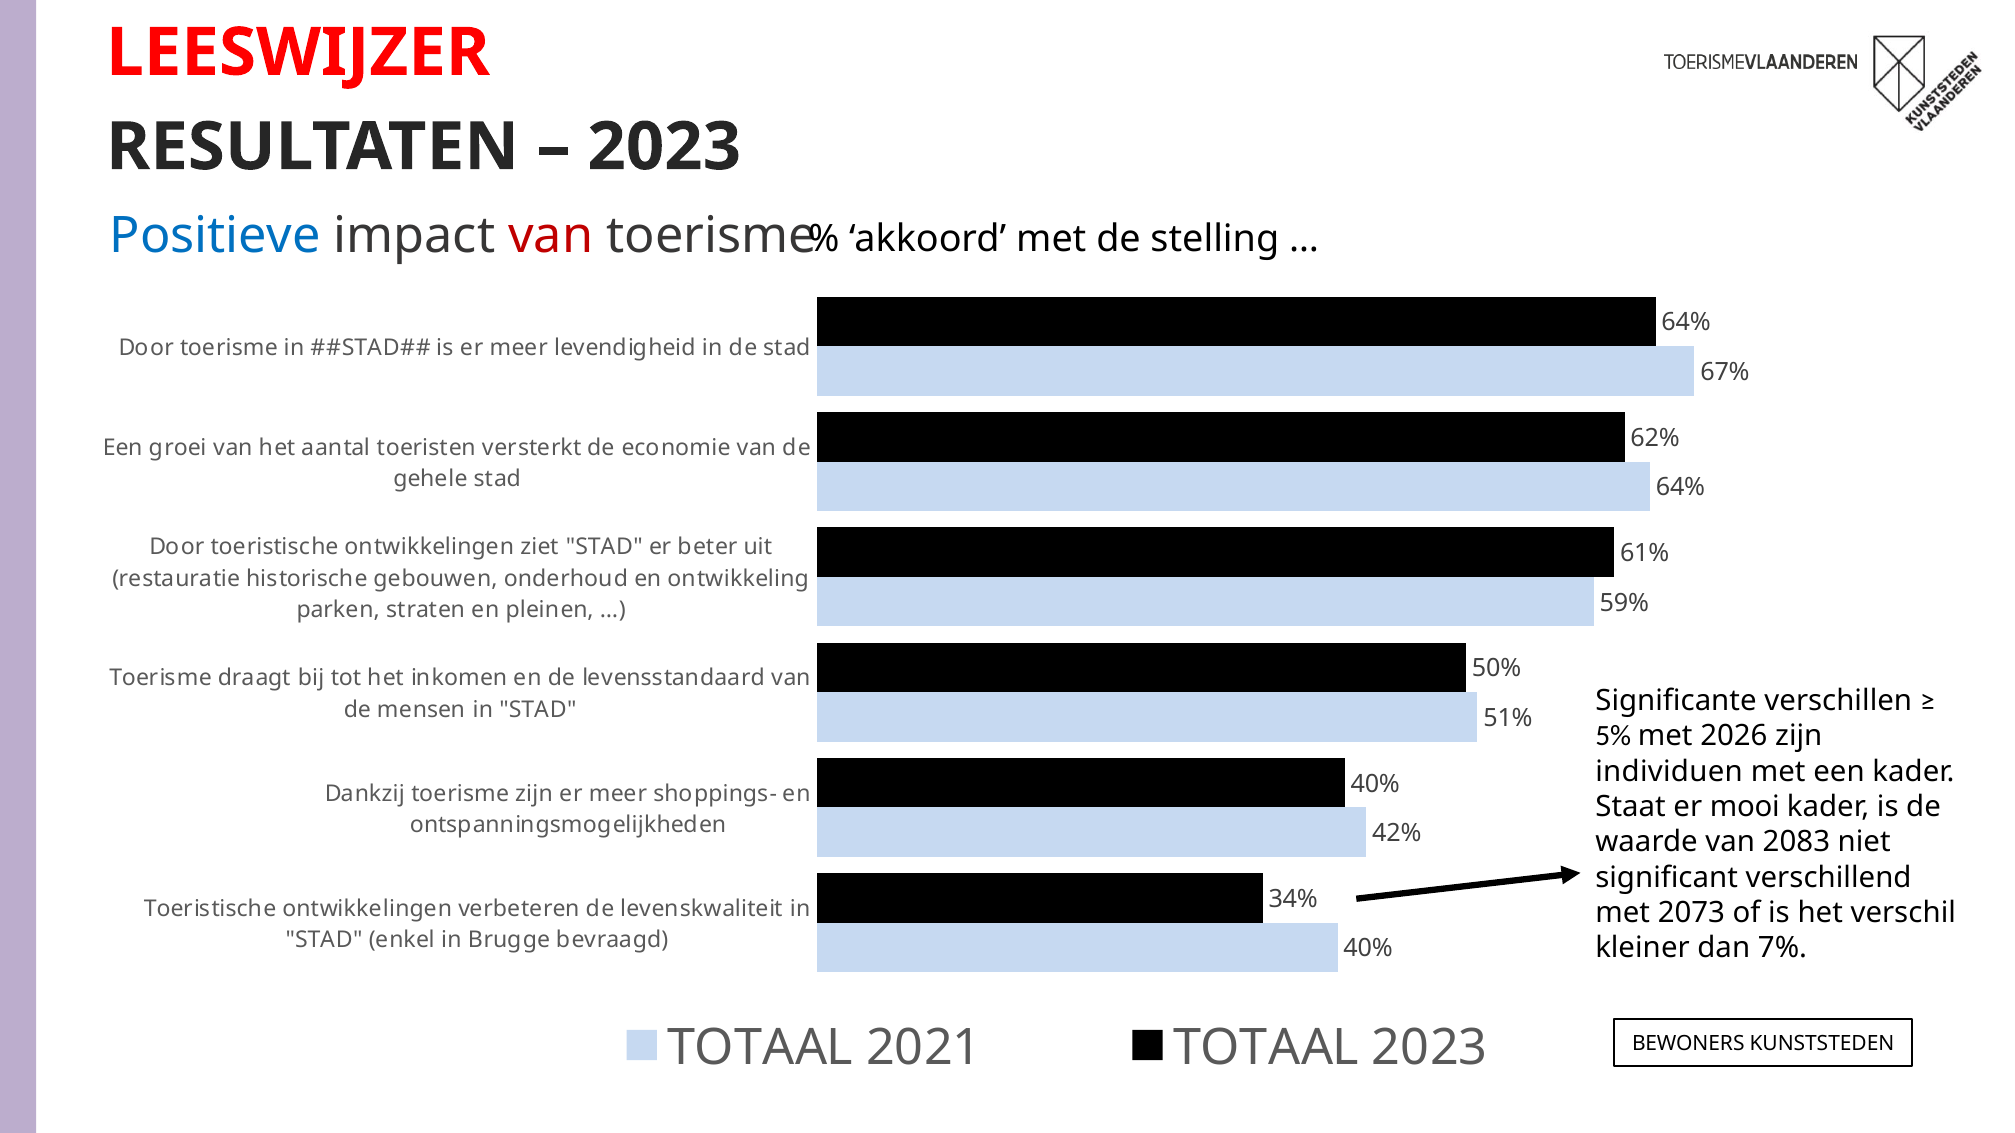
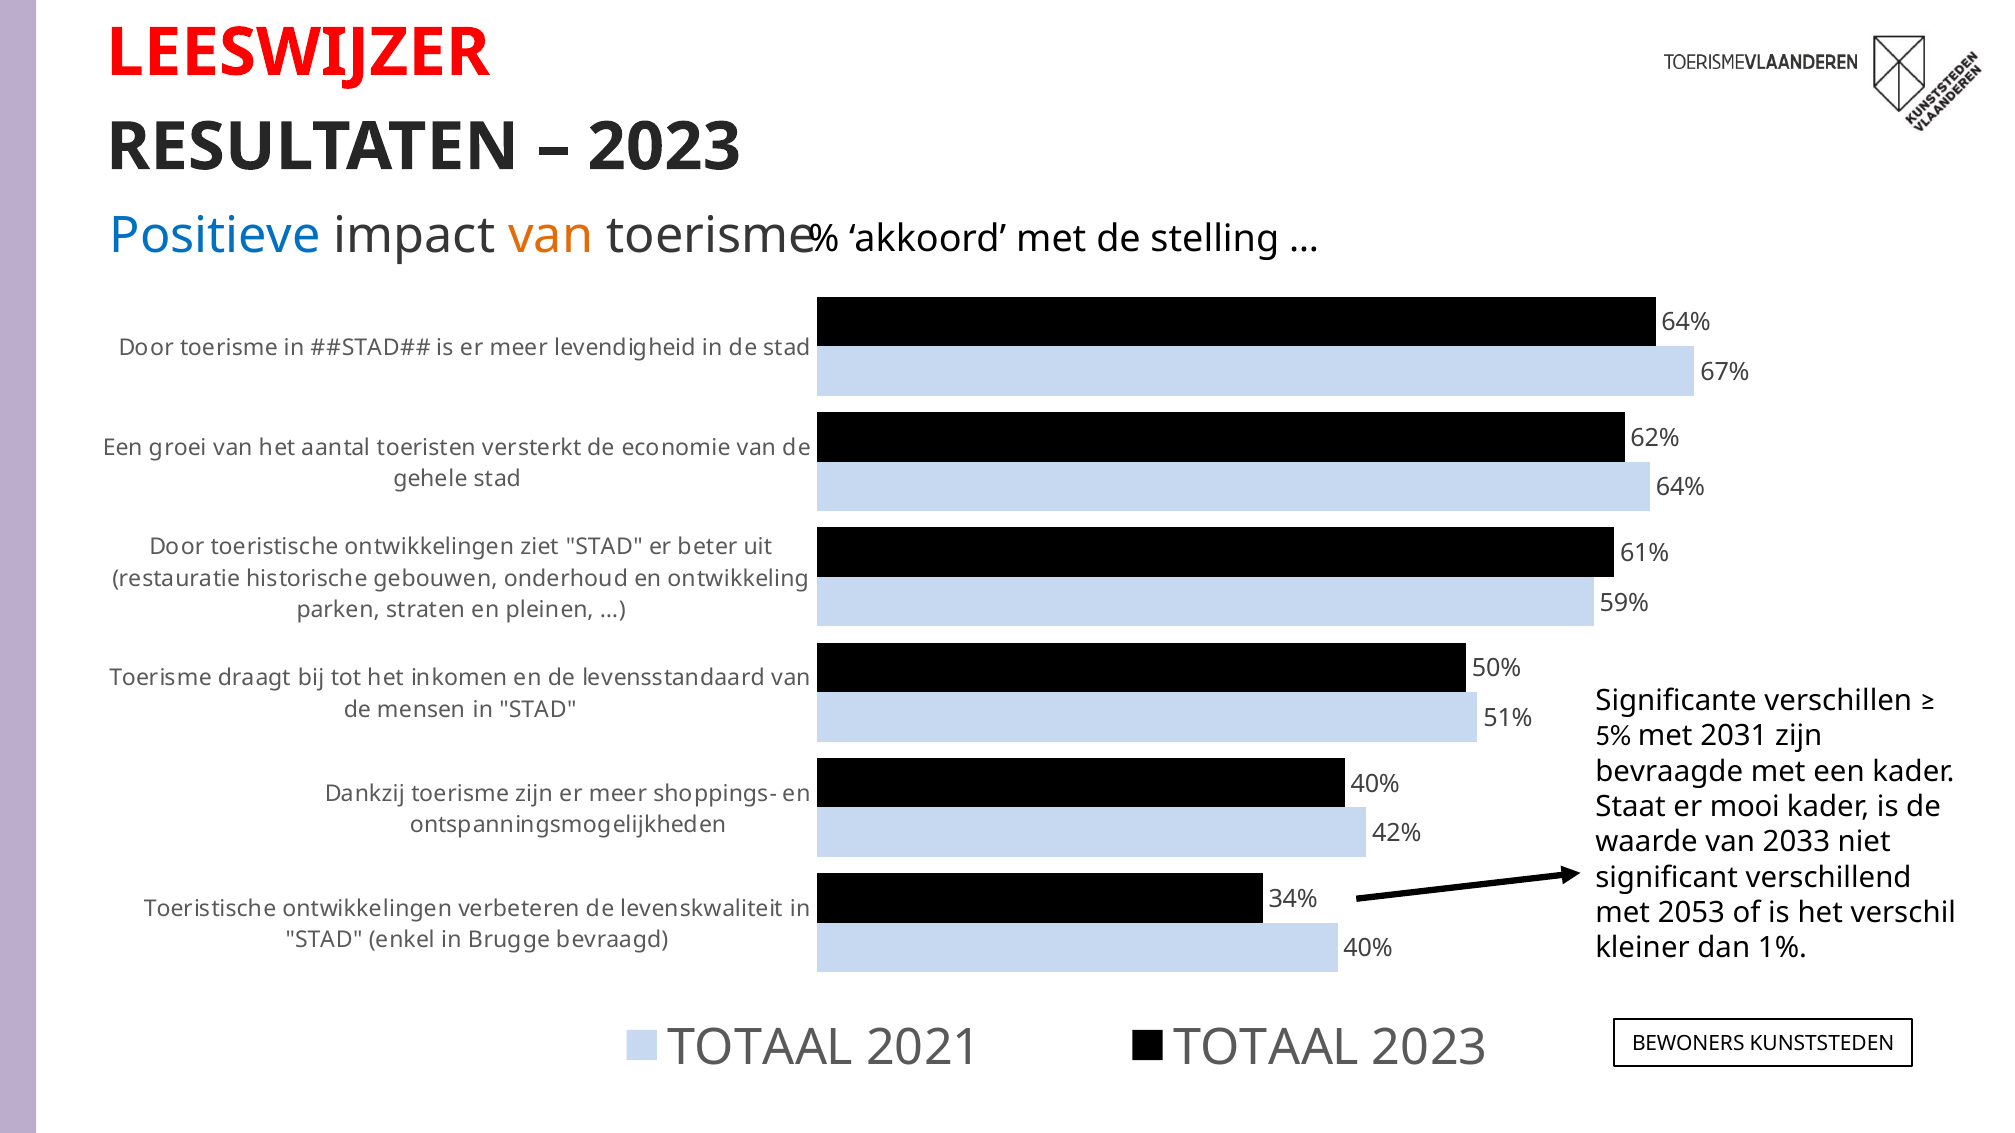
van colour: red -> orange (551, 236)
2026: 2026 -> 2031 (1734, 737)
individuen: individuen -> bevraagde (1669, 772)
2083: 2083 -> 2033 (1796, 842)
2073: 2073 -> 2053 (1691, 913)
7%: 7% -> 1% (1783, 948)
